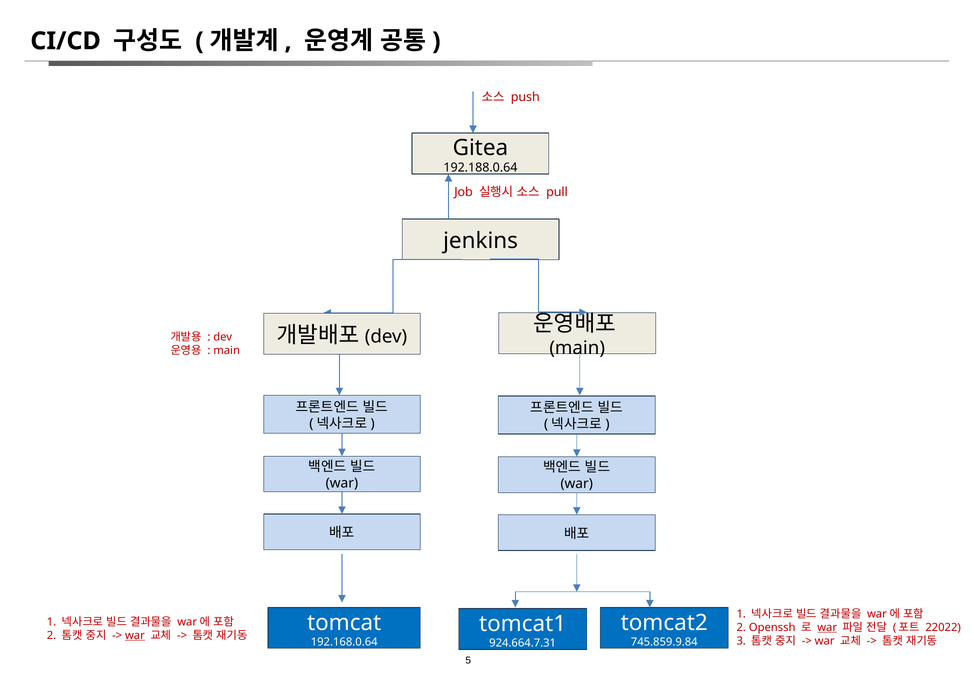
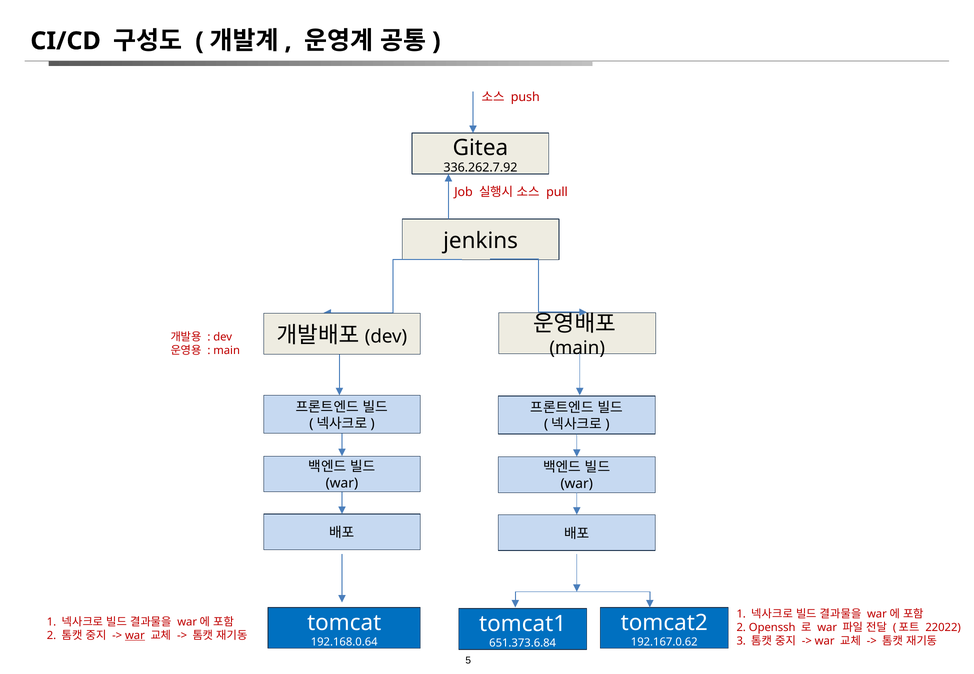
192.188.0.64: 192.188.0.64 -> 336.262.7.92 (480, 168)
war underline: present -> none (827, 628)
745.859.9.84: 745.859.9.84 -> 192.167.0.62 (664, 642)
924.664.7.31: 924.664.7.31 -> 651.373.6.84 (523, 644)
